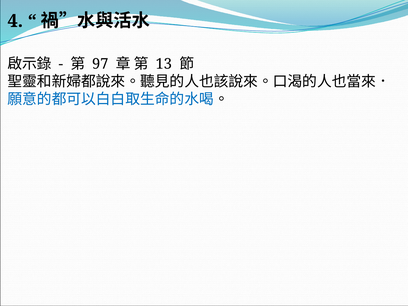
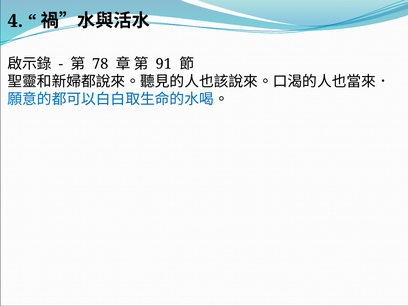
97: 97 -> 78 (100, 64)
13: 13 -> 91 (164, 64)
